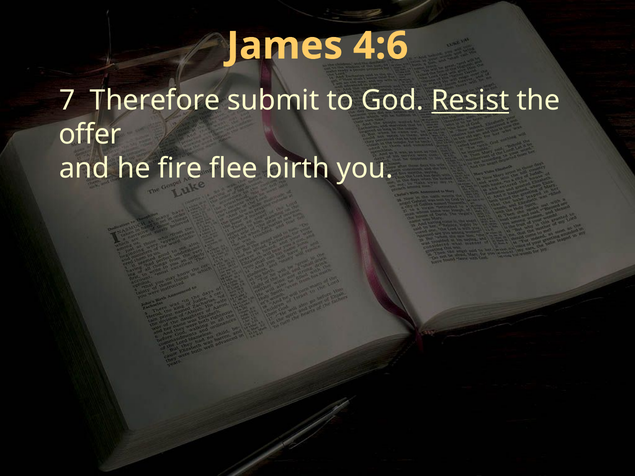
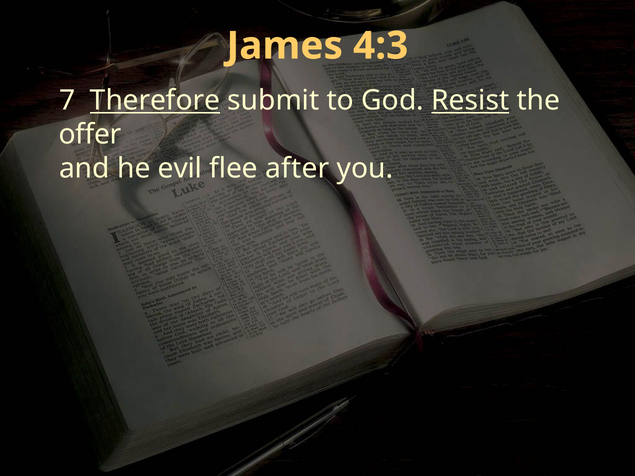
4:6: 4:6 -> 4:3 (381, 46)
Therefore underline: none -> present (155, 101)
fire: fire -> evil (180, 168)
birth: birth -> after (297, 168)
